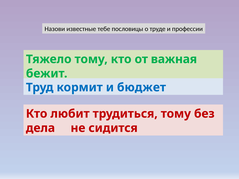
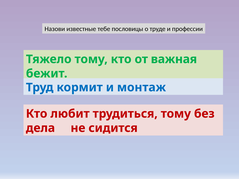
бюджет: бюджет -> монтаж (141, 88)
